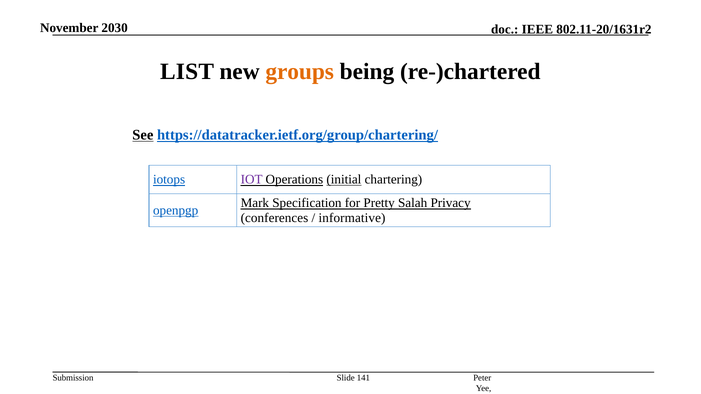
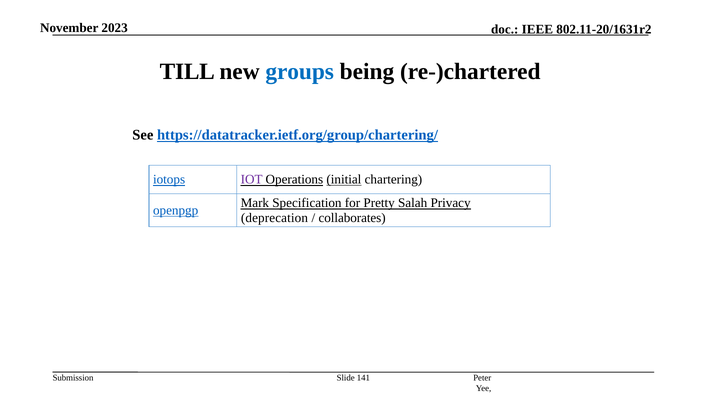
2030: 2030 -> 2023 (115, 28)
LIST: LIST -> TILL (187, 72)
groups colour: orange -> blue (300, 72)
See underline: present -> none (143, 135)
conferences: conferences -> deprecation (274, 218)
informative: informative -> collaborates (352, 218)
